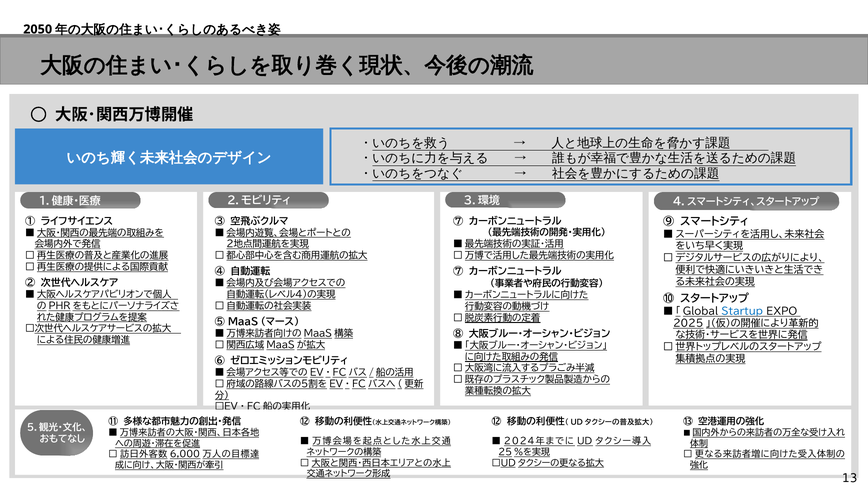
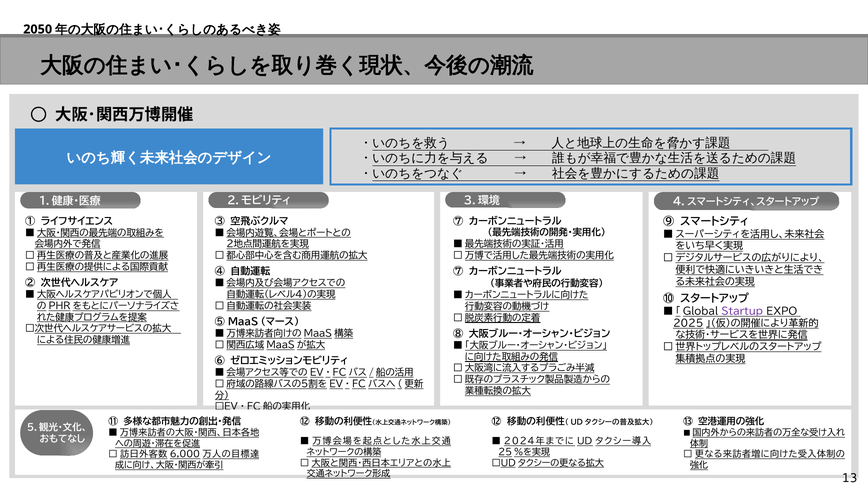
Startup colour: blue -> purple (742, 311)
